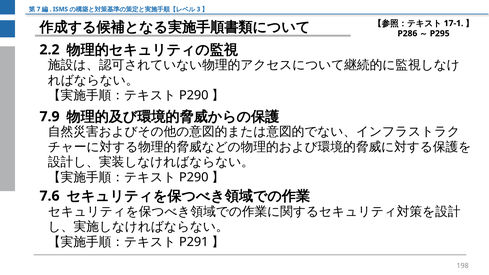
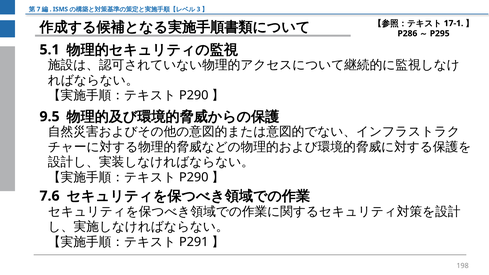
2.2: 2.2 -> 5.1 (50, 50)
7.9: 7.9 -> 9.5 (50, 117)
